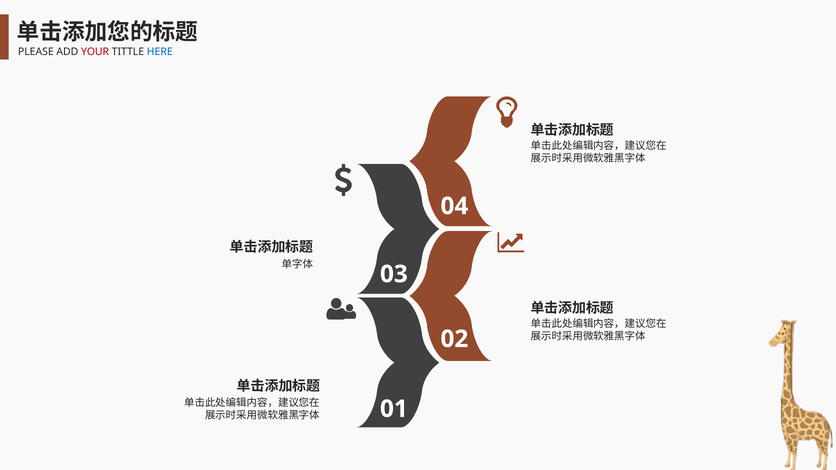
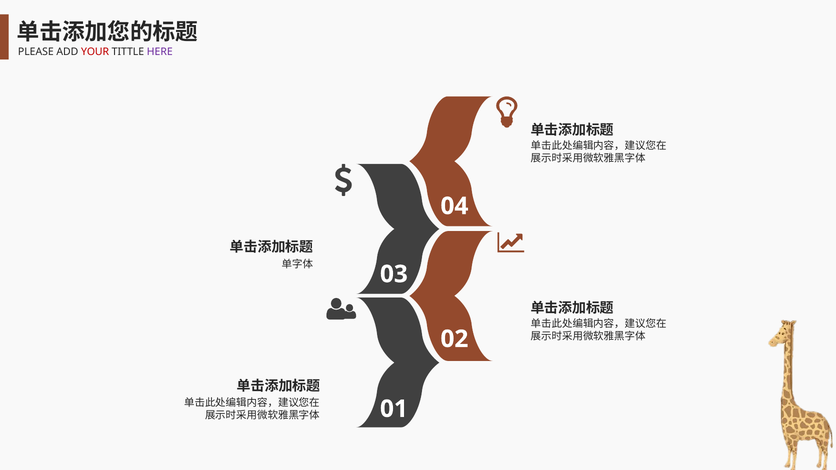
HERE colour: blue -> purple (160, 52)
